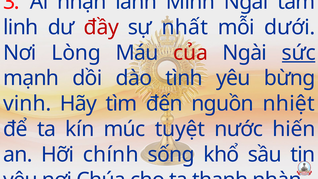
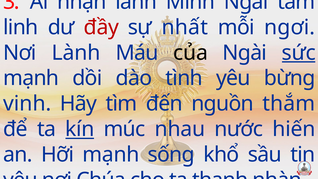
dưới: dưới -> ngơi (290, 27)
Lòng: Lòng -> Lành (76, 53)
của colour: red -> black (191, 53)
nhiệt: nhiệt -> thắm (289, 104)
kín underline: none -> present (80, 129)
tuyệt: tuyệt -> nhau (180, 129)
Hỡi chính: chính -> mạnh (111, 155)
